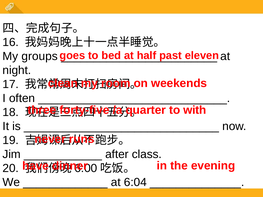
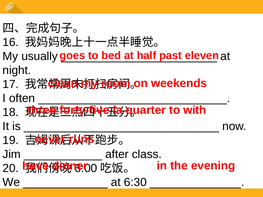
groups: groups -> usually (40, 56)
6:04: 6:04 -> 6:30 (135, 183)
